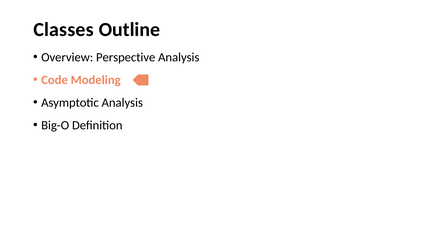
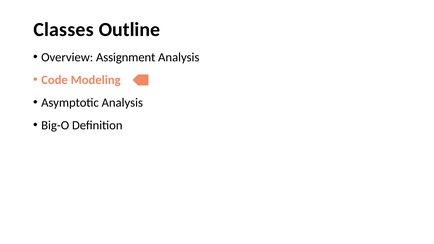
Perspective: Perspective -> Assignment (126, 57)
